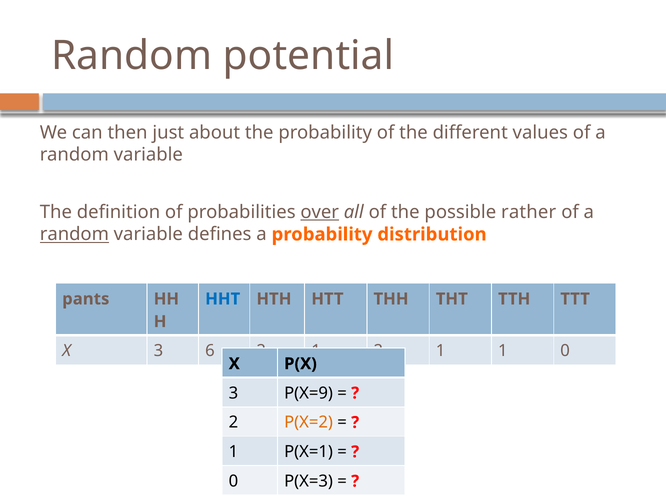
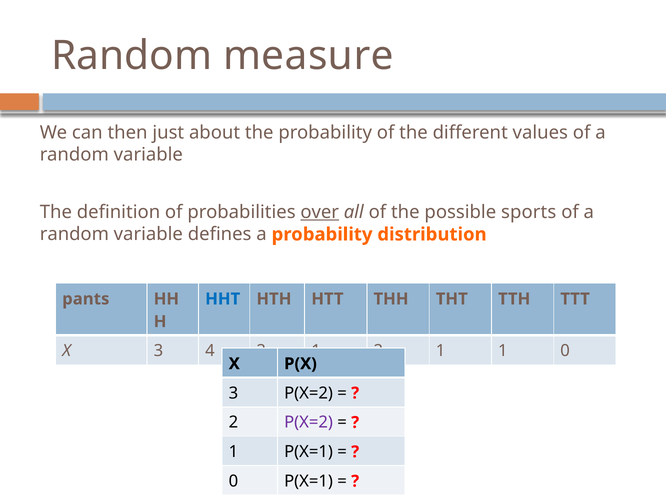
potential: potential -> measure (308, 56)
rather: rather -> sports (529, 212)
random underline: present -> none (74, 234)
6: 6 -> 4 (210, 351)
3 P(X=9: P(X=9 -> P(X=2 (309, 393)
P(X=2 colour: orange -> purple (309, 422)
0 P(X=3: P(X=3 -> P(X=1 (309, 481)
